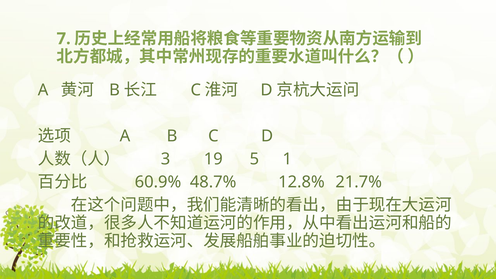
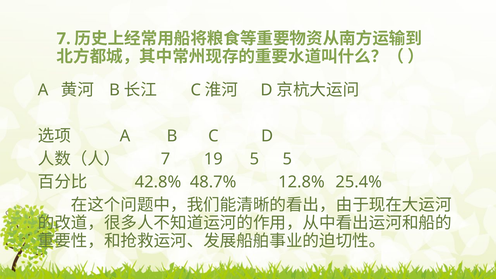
3: 3 -> 7 (165, 159)
5 1: 1 -> 5 (287, 159)
60.9%: 60.9% -> 42.8% (158, 182)
21.7%: 21.7% -> 25.4% (359, 182)
